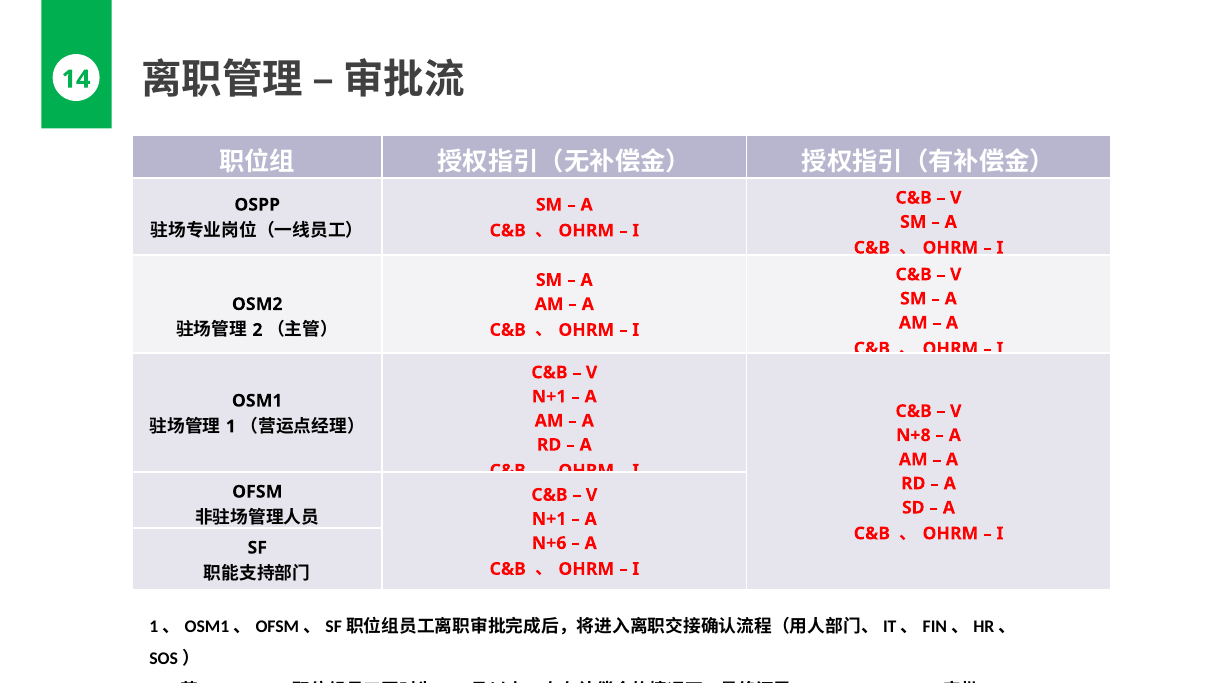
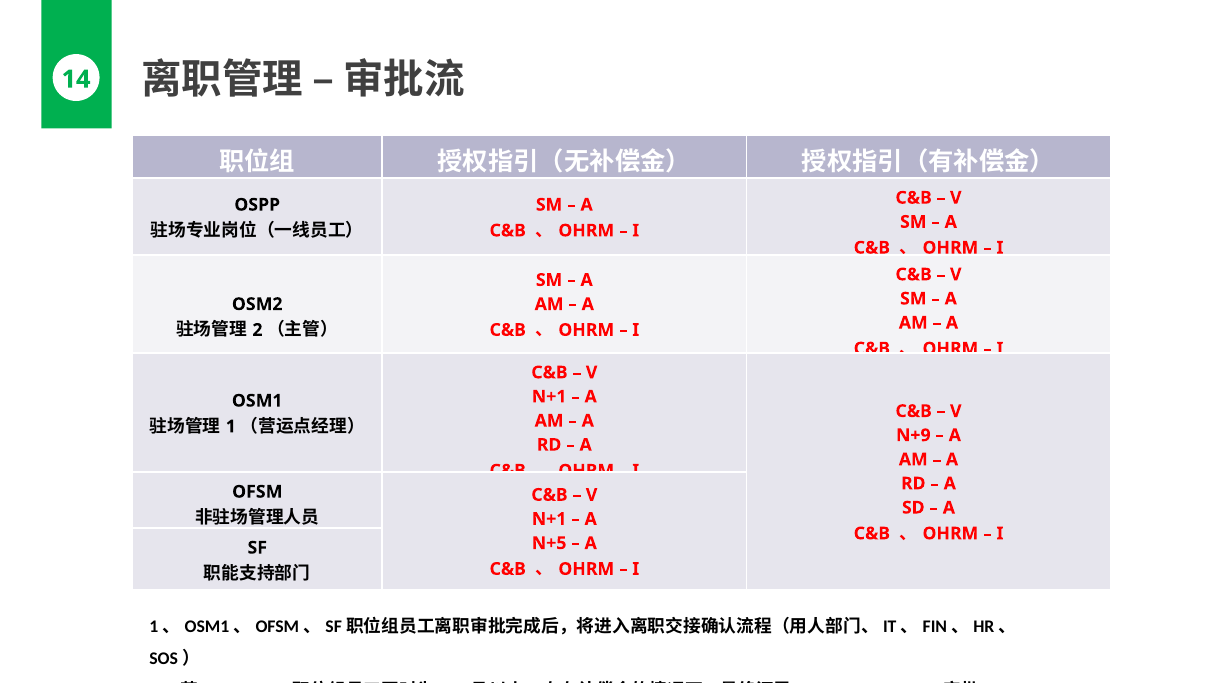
N+8: N+8 -> N+9 (913, 435)
N+6: N+6 -> N+5 (549, 543)
